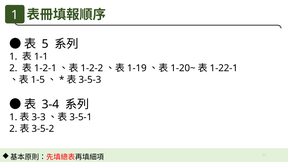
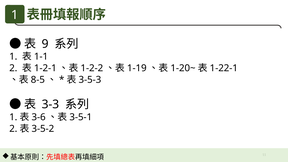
5: 5 -> 9 (45, 44)
1-5: 1-5 -> 8-5 (38, 80)
3-4: 3-4 -> 3-3 (50, 104)
3-3: 3-3 -> 3-6 (39, 117)
